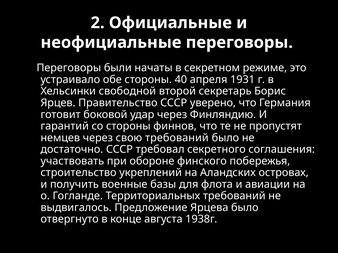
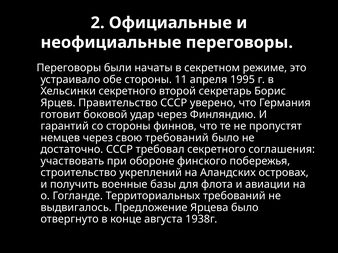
40: 40 -> 11 (181, 80)
1931: 1931 -> 1995 (243, 80)
Хельсинки свободной: свободной -> секретного (127, 91)
